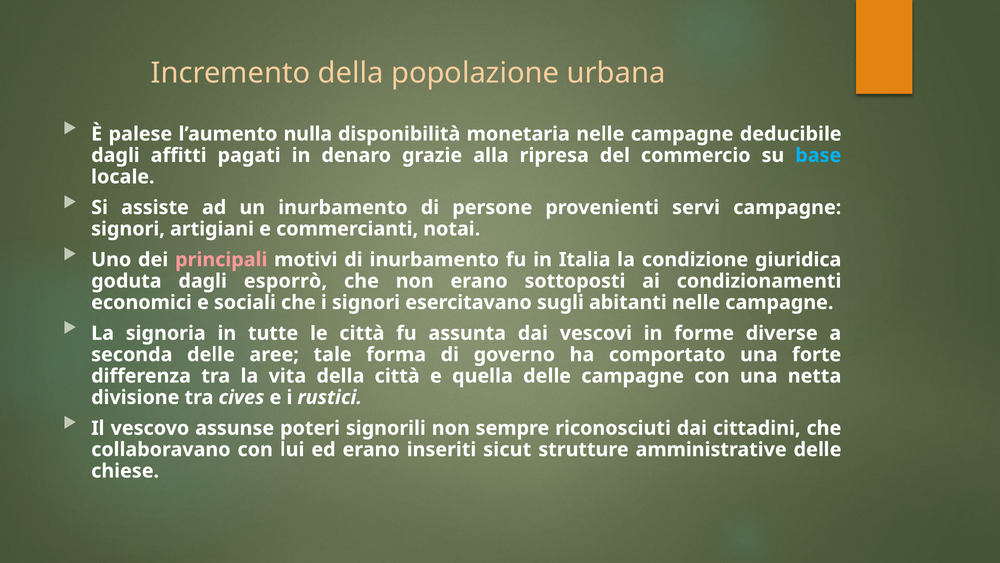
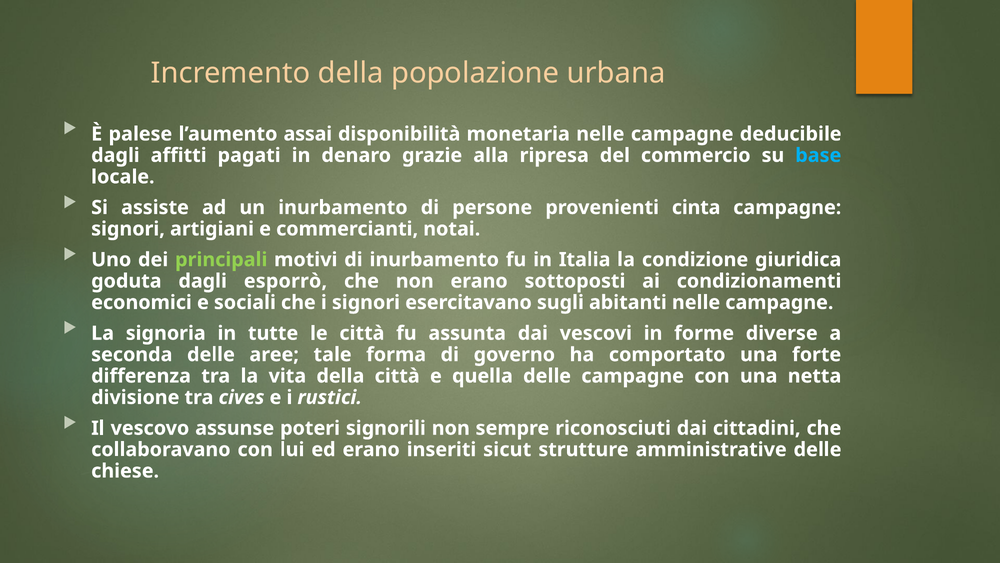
nulla: nulla -> assai (308, 134)
servi: servi -> cinta (696, 207)
principali colour: pink -> light green (221, 259)
